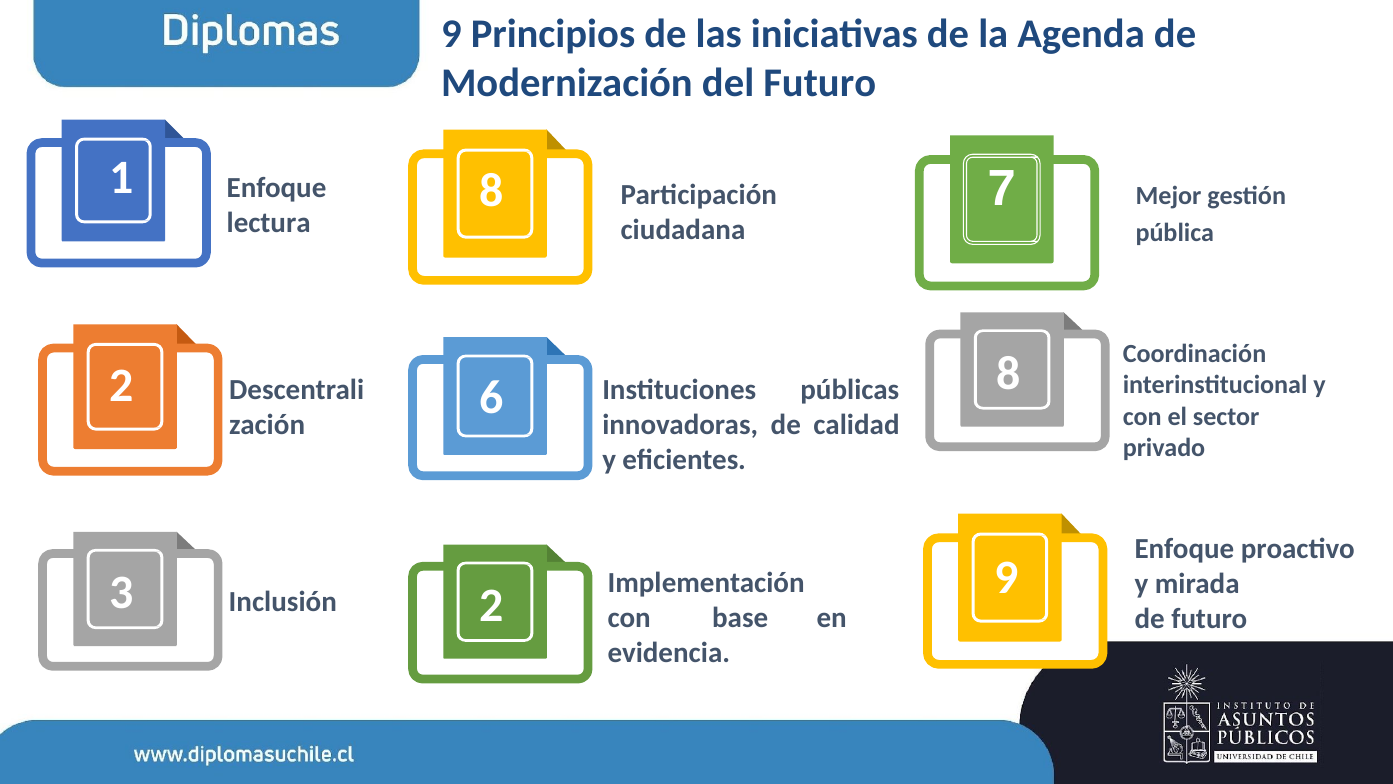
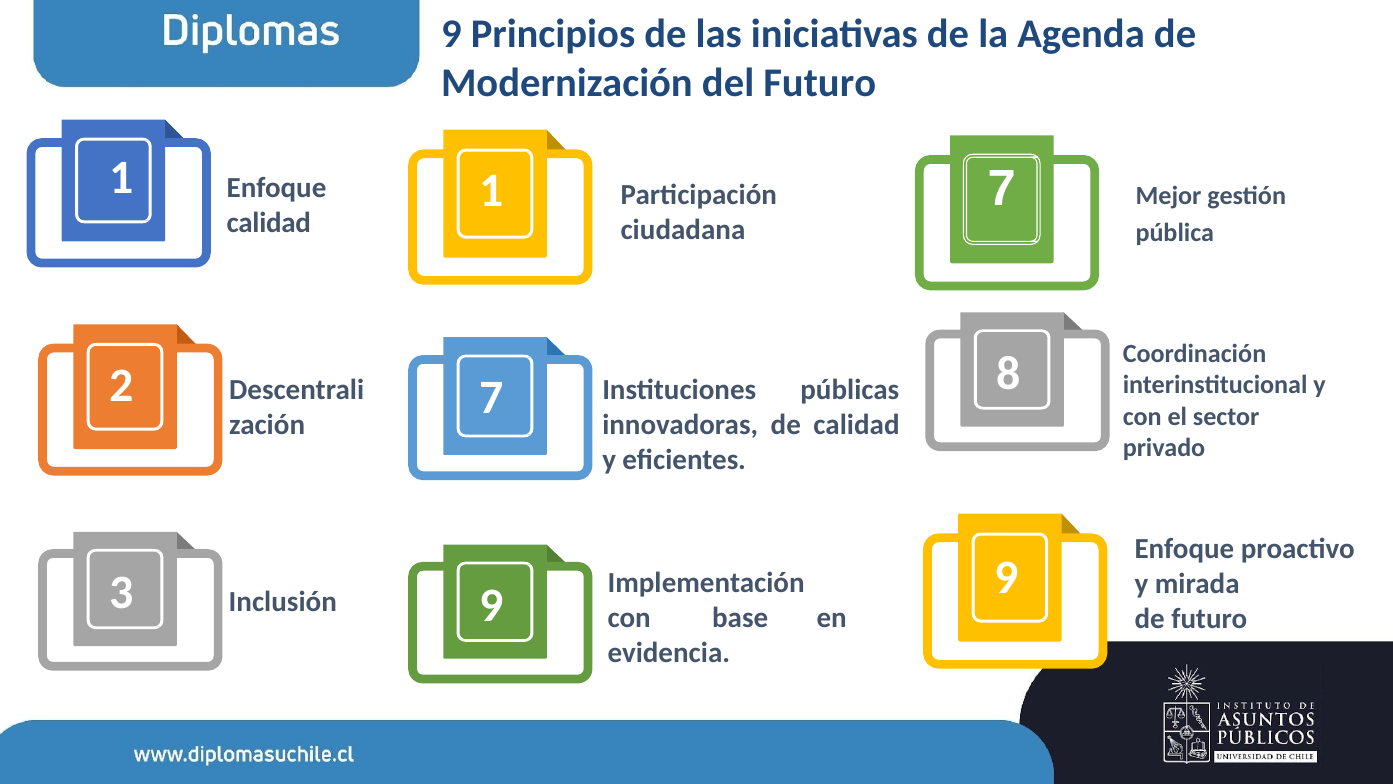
1 8: 8 -> 1 (491, 190)
lectura: lectura -> calidad (269, 223)
2 6: 6 -> 7 (492, 398)
3 2: 2 -> 9 (492, 605)
